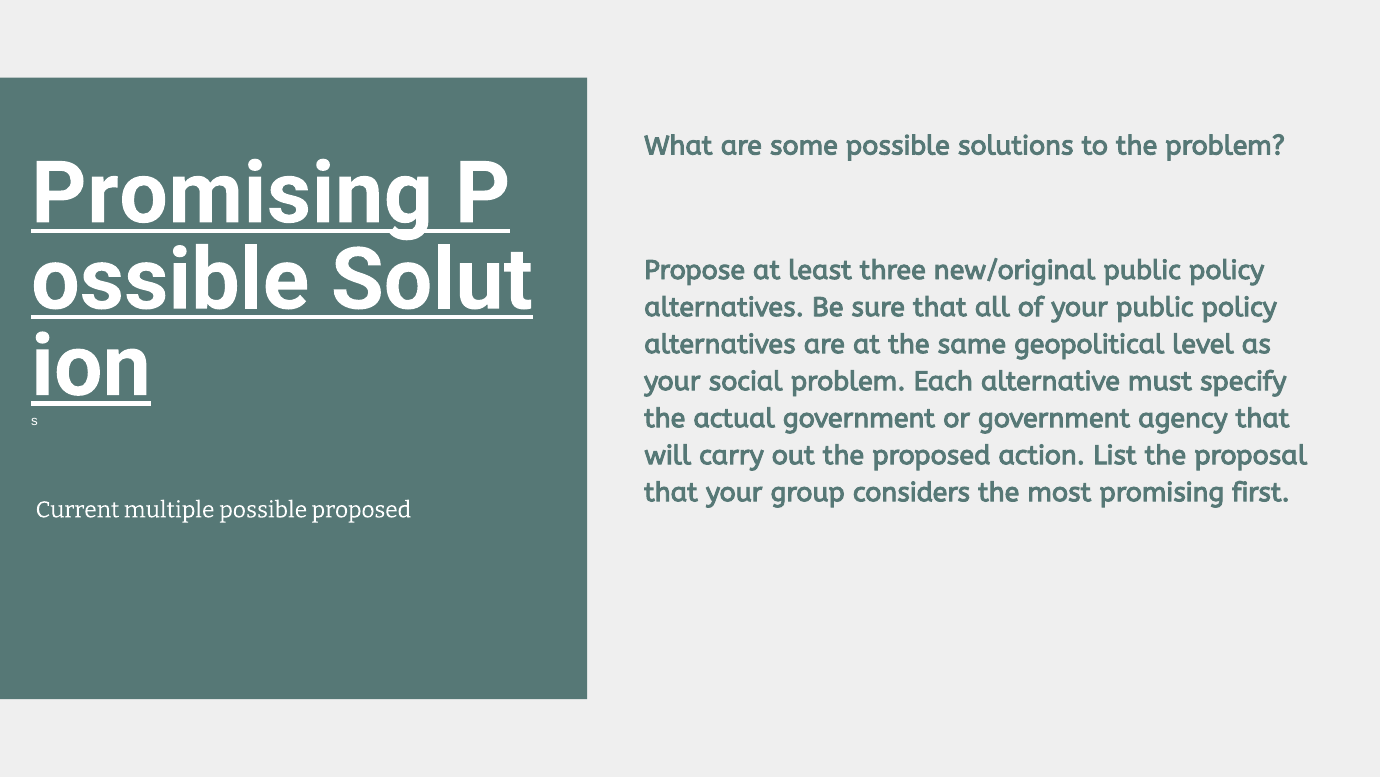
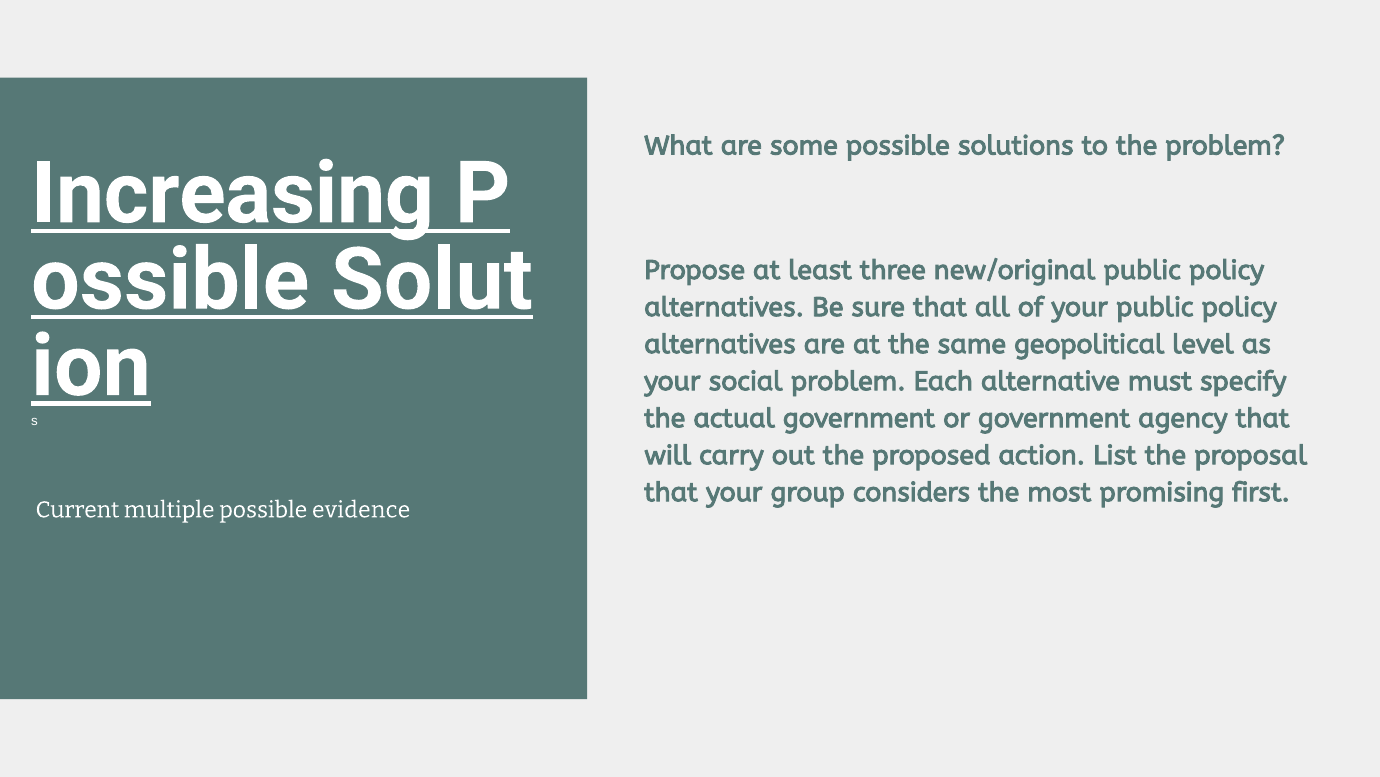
Promising: Promising -> Increasing (233, 194)
possible proposed: proposed -> evidence (361, 509)
